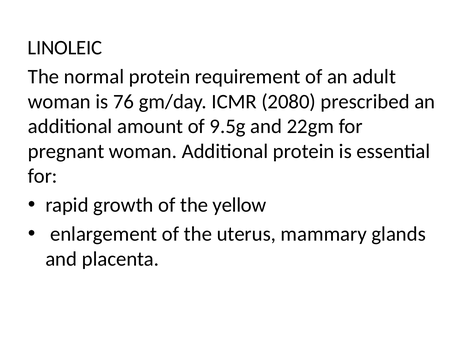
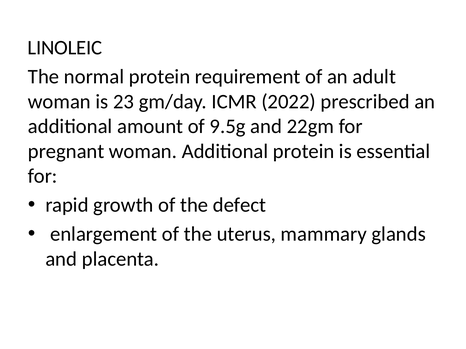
76: 76 -> 23 (124, 102)
2080: 2080 -> 2022 (289, 102)
yellow: yellow -> defect (239, 205)
